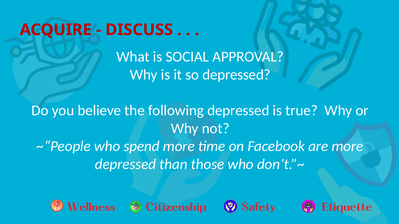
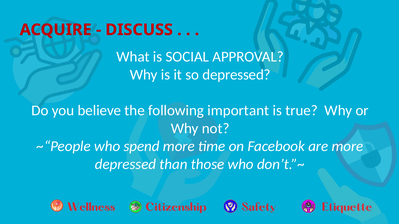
following depressed: depressed -> important (238, 111)
